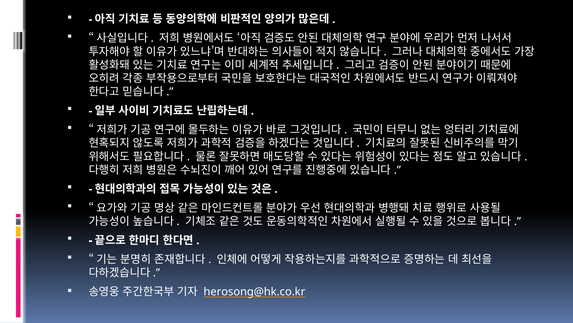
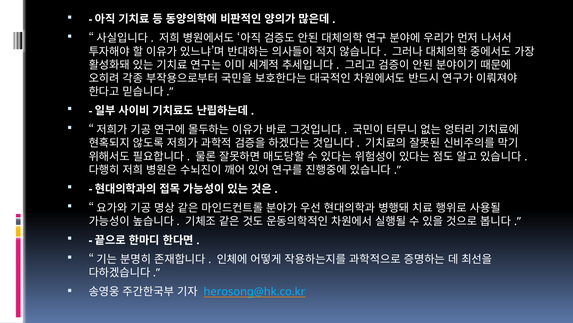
herosong@hk.co.kr colour: white -> light blue (254, 291)
